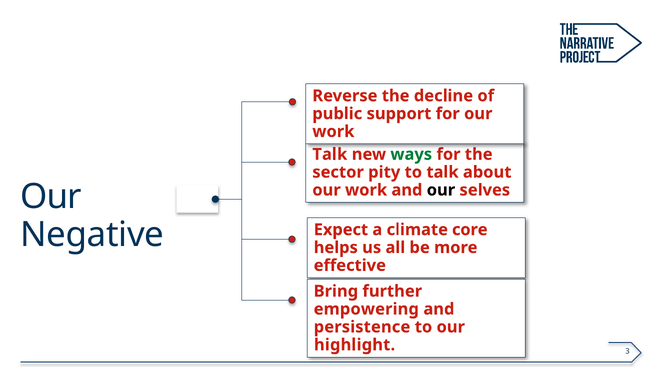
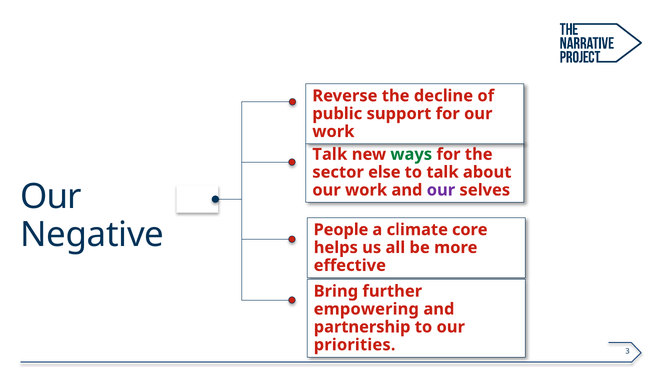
pity: pity -> else (384, 172)
our colour: black -> purple (441, 190)
Expect: Expect -> People (341, 230)
persistence: persistence -> partnership (362, 327)
highlight: highlight -> priorities (355, 345)
